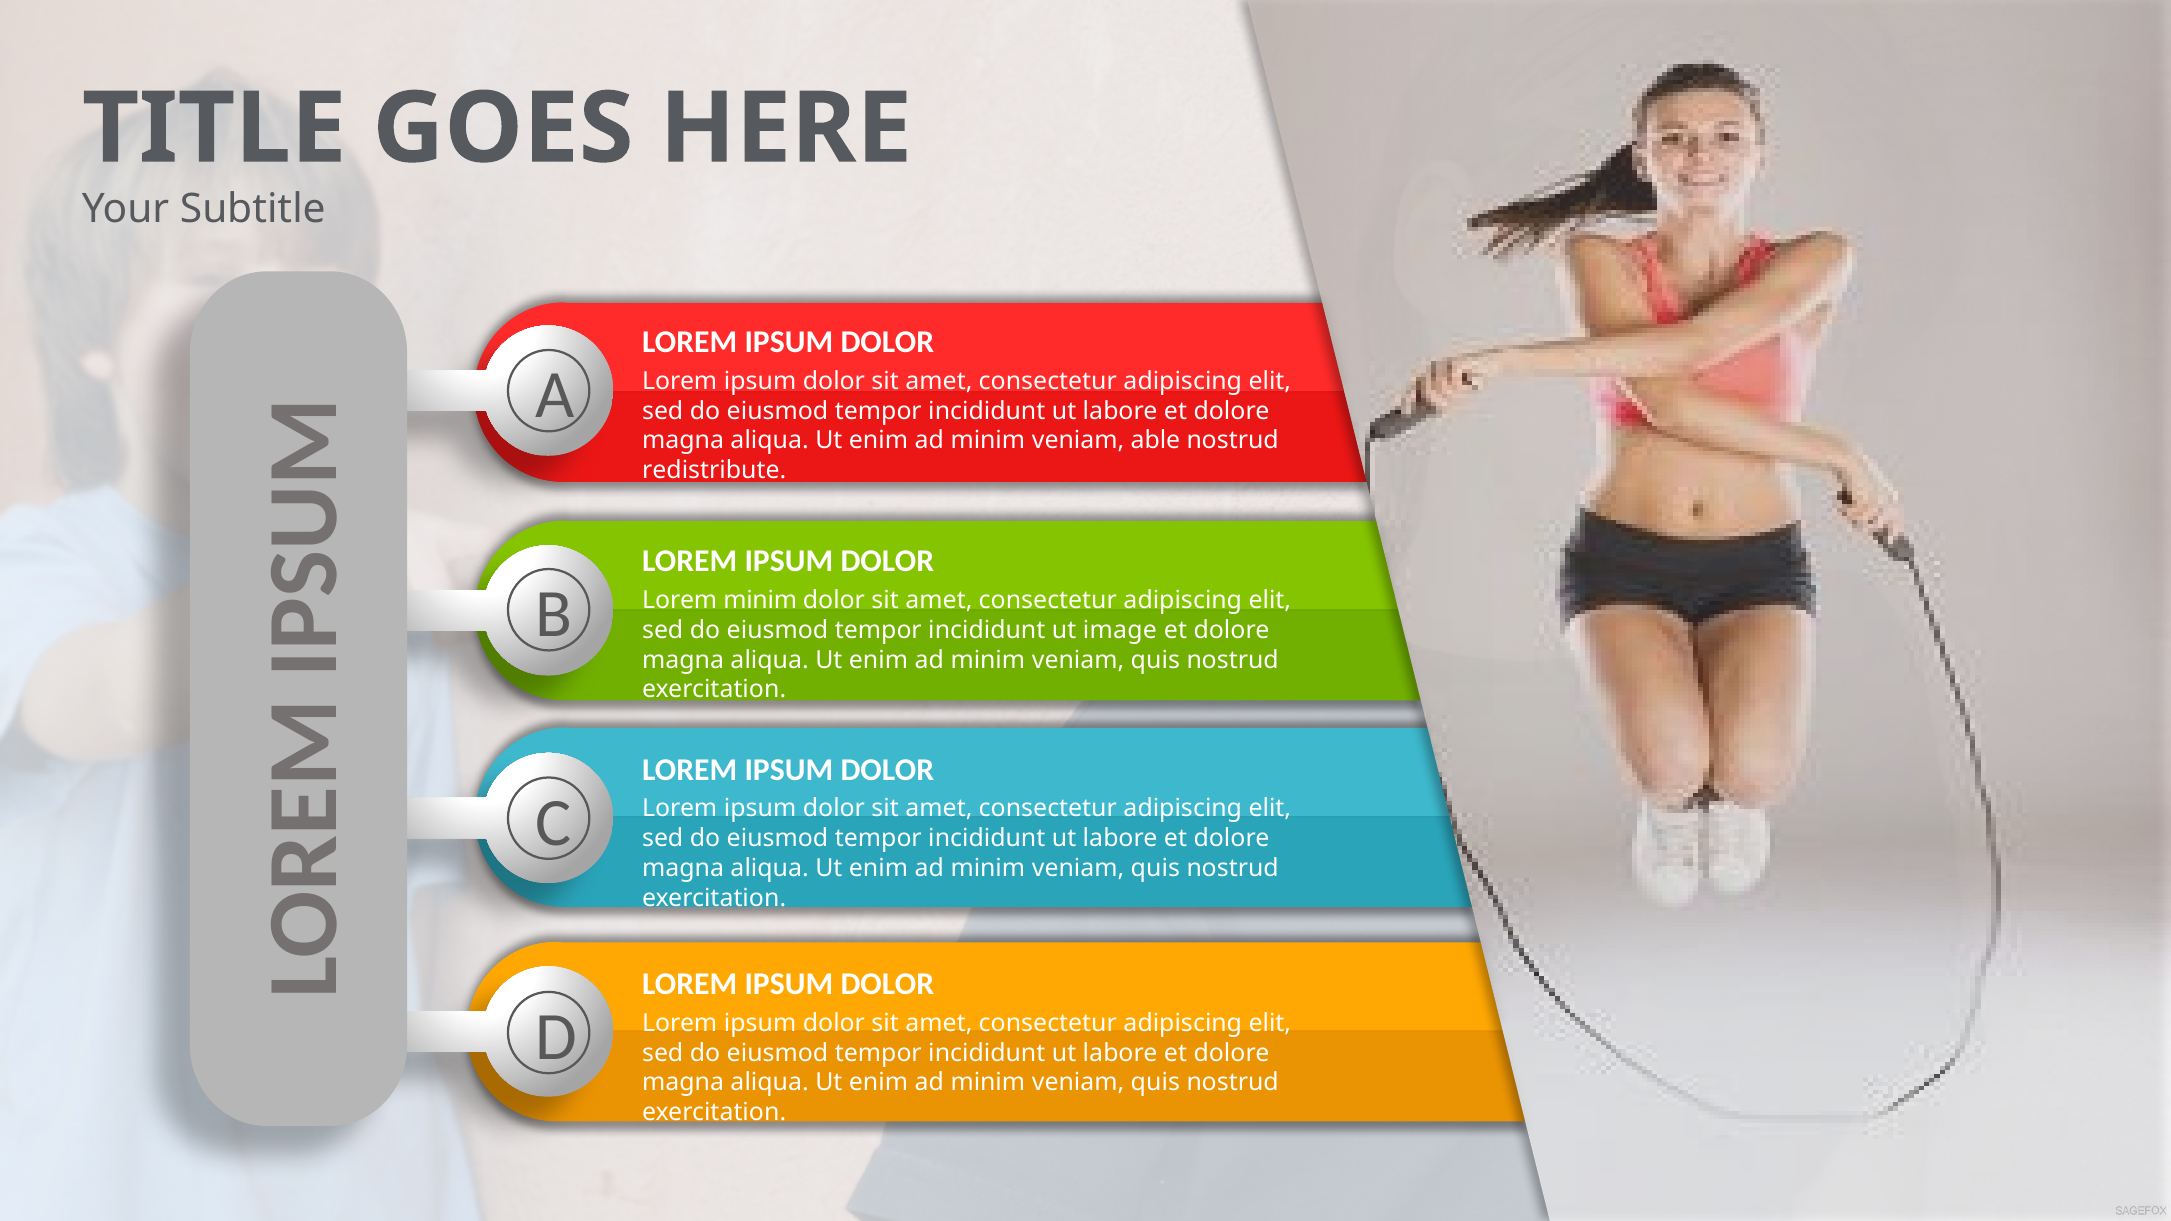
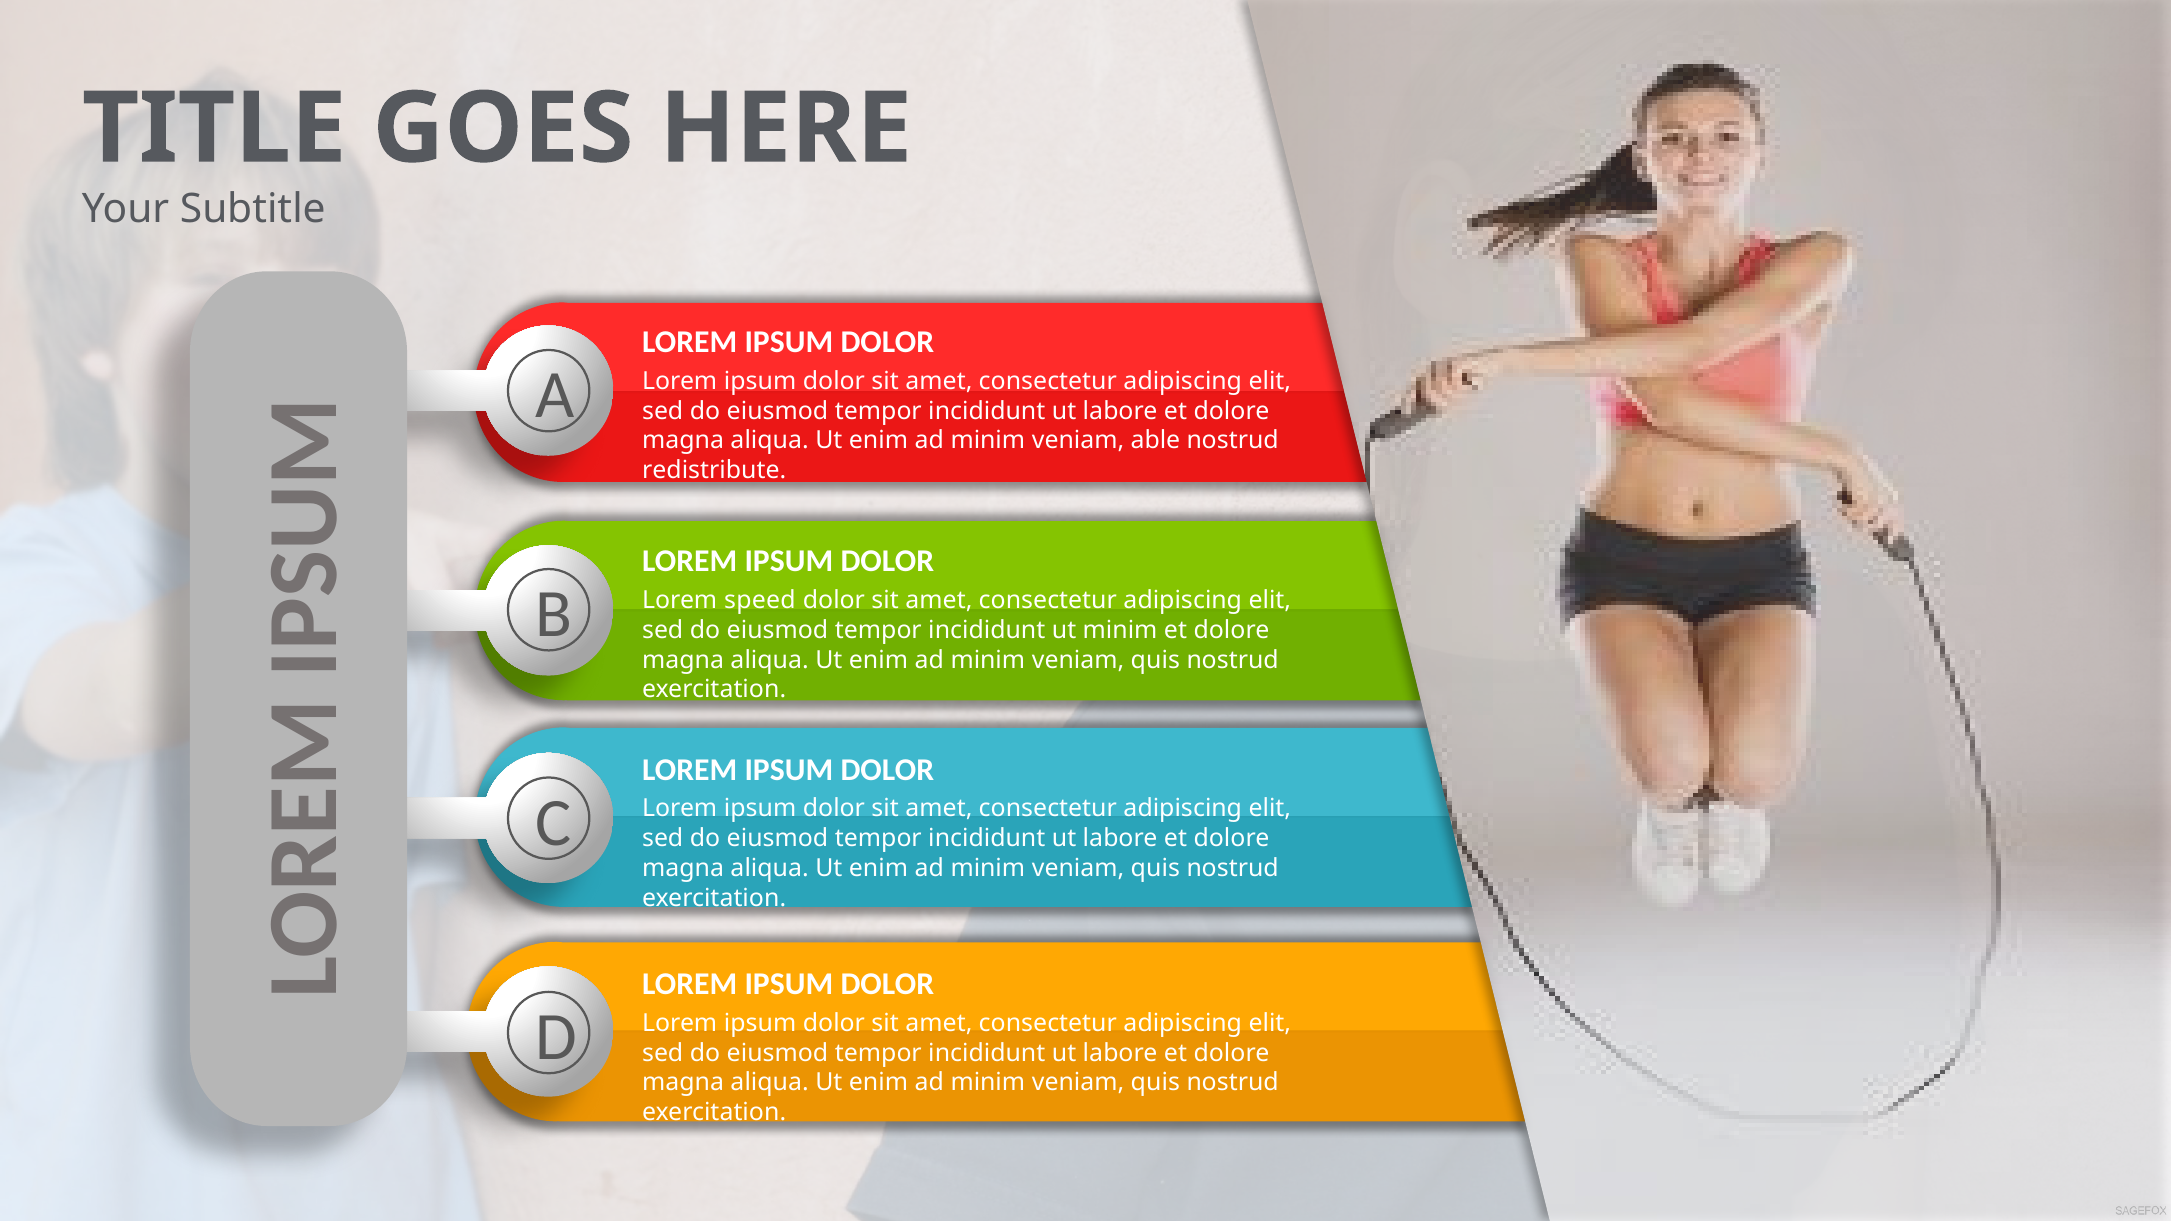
Lorem minim: minim -> speed (760, 600)
ut image: image -> minim (1120, 630)
